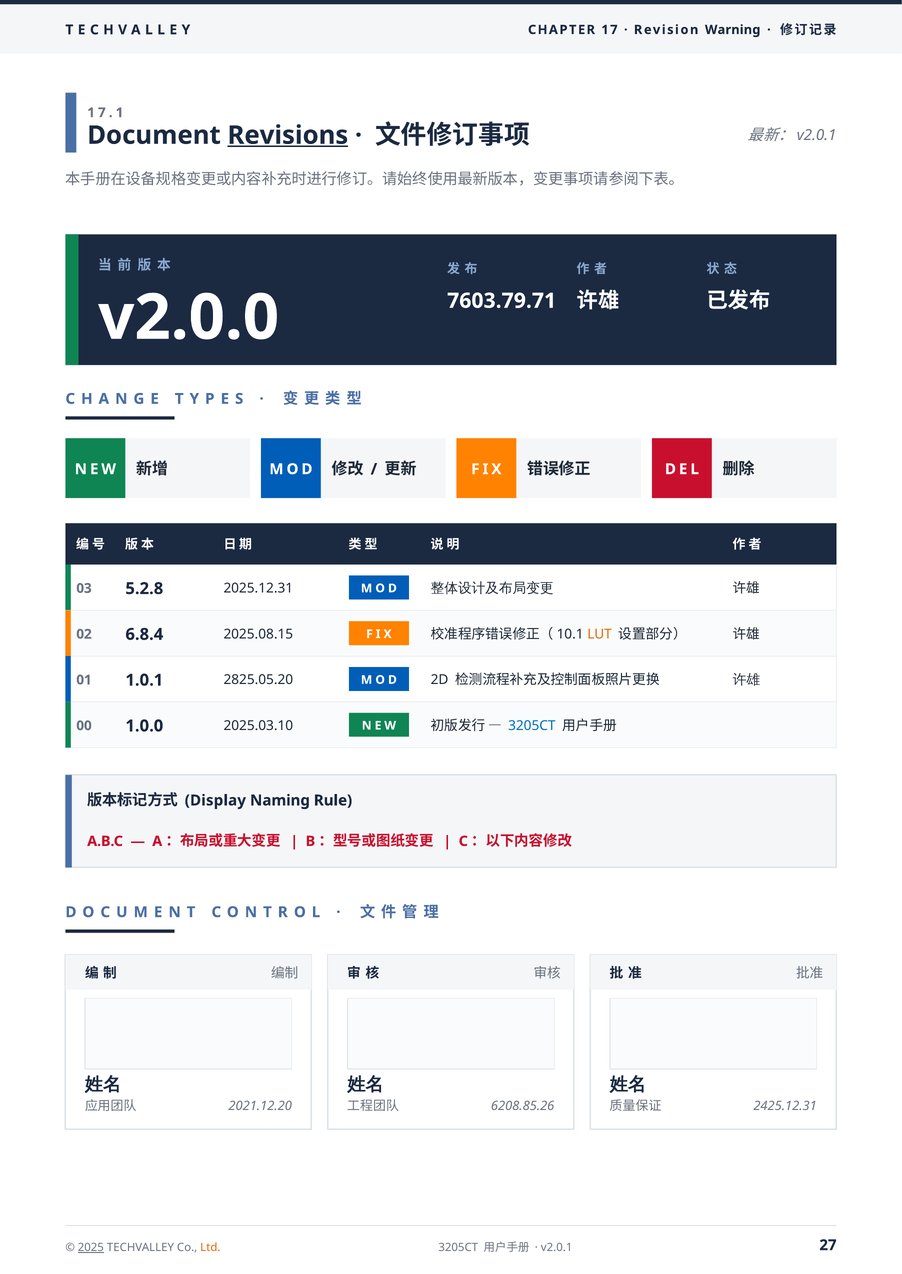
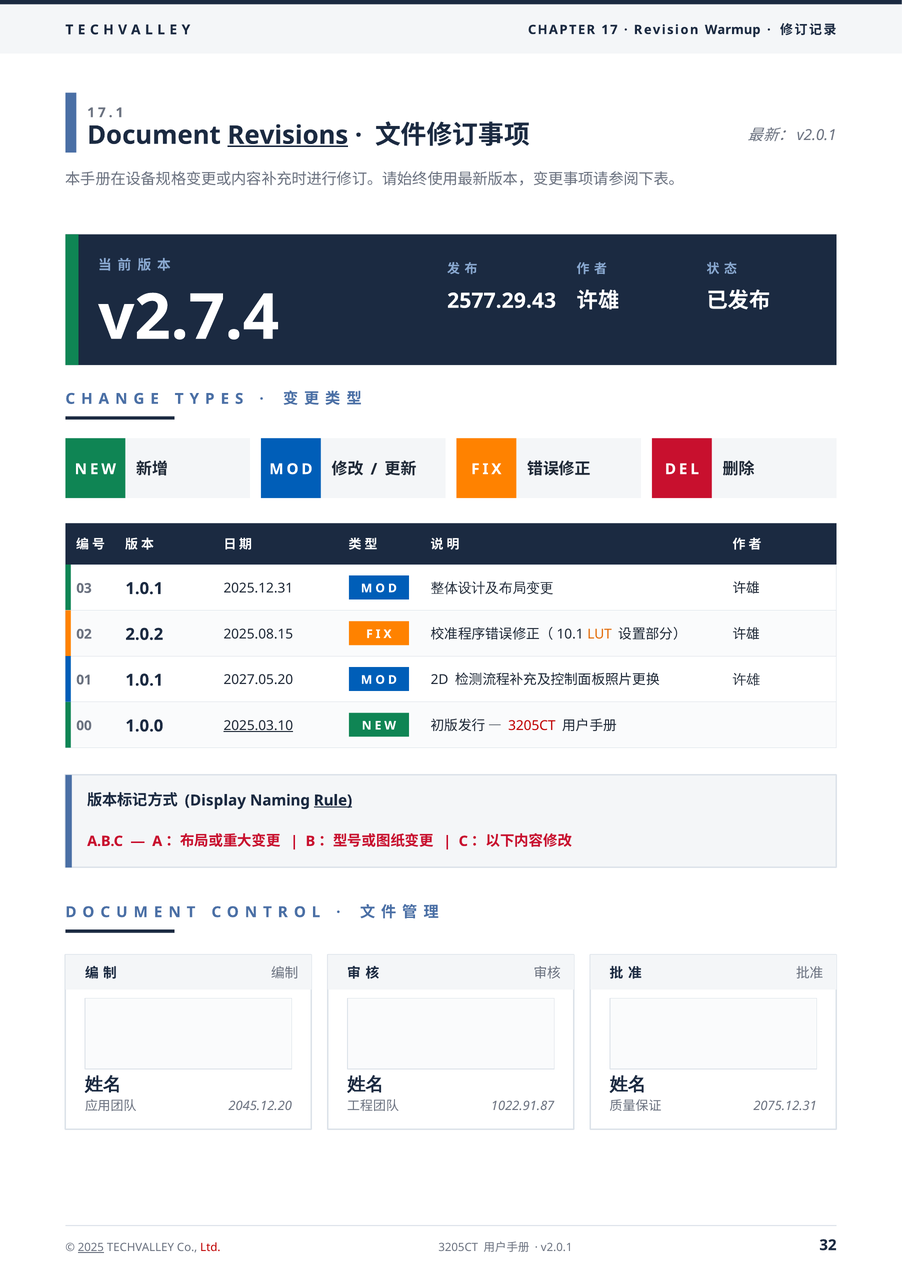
Warning: Warning -> Warmup (733, 30)
7603.79.71: 7603.79.71 -> 2577.29.43 (502, 301)
v2.0.0: v2.0.0 -> v2.7.4 (189, 318)
03 5.2.8: 5.2.8 -> 1.0.1 (144, 589)
6.8.4: 6.8.4 -> 2.0.2 (144, 635)
2825.05.20: 2825.05.20 -> 2027.05.20 (258, 680)
2025.03.10 underline: none -> present (258, 726)
3205CT colour: blue -> red (532, 726)
Rule underline: none -> present (333, 801)
2021.12.20: 2021.12.20 -> 2045.12.20 (260, 1107)
6208.85.26: 6208.85.26 -> 1022.91.87 (523, 1107)
2425.12.31: 2425.12.31 -> 2075.12.31 (785, 1107)
Ltd colour: orange -> red (210, 1248)
27: 27 -> 32 (828, 1246)
